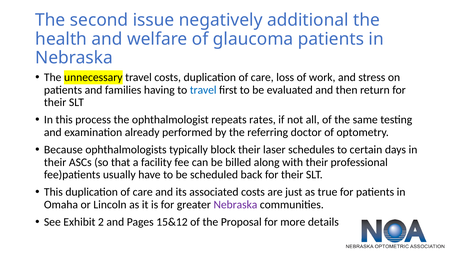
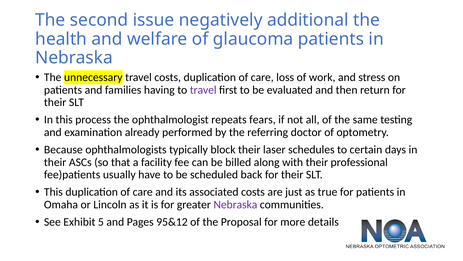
travel colour: blue -> purple (203, 90)
rates: rates -> fears (262, 120)
2: 2 -> 5 (101, 222)
15&12: 15&12 -> 95&12 (172, 222)
